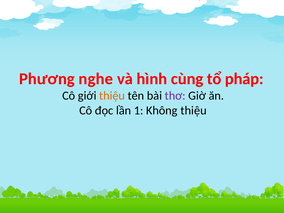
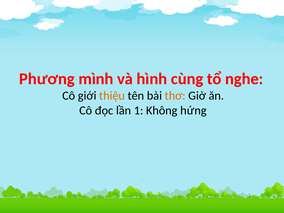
nghe: nghe -> mình (96, 79)
pháp: pháp -> nghe (244, 79)
thơ colour: purple -> orange (175, 96)
Không thiệu: thiệu -> hứng (194, 110)
